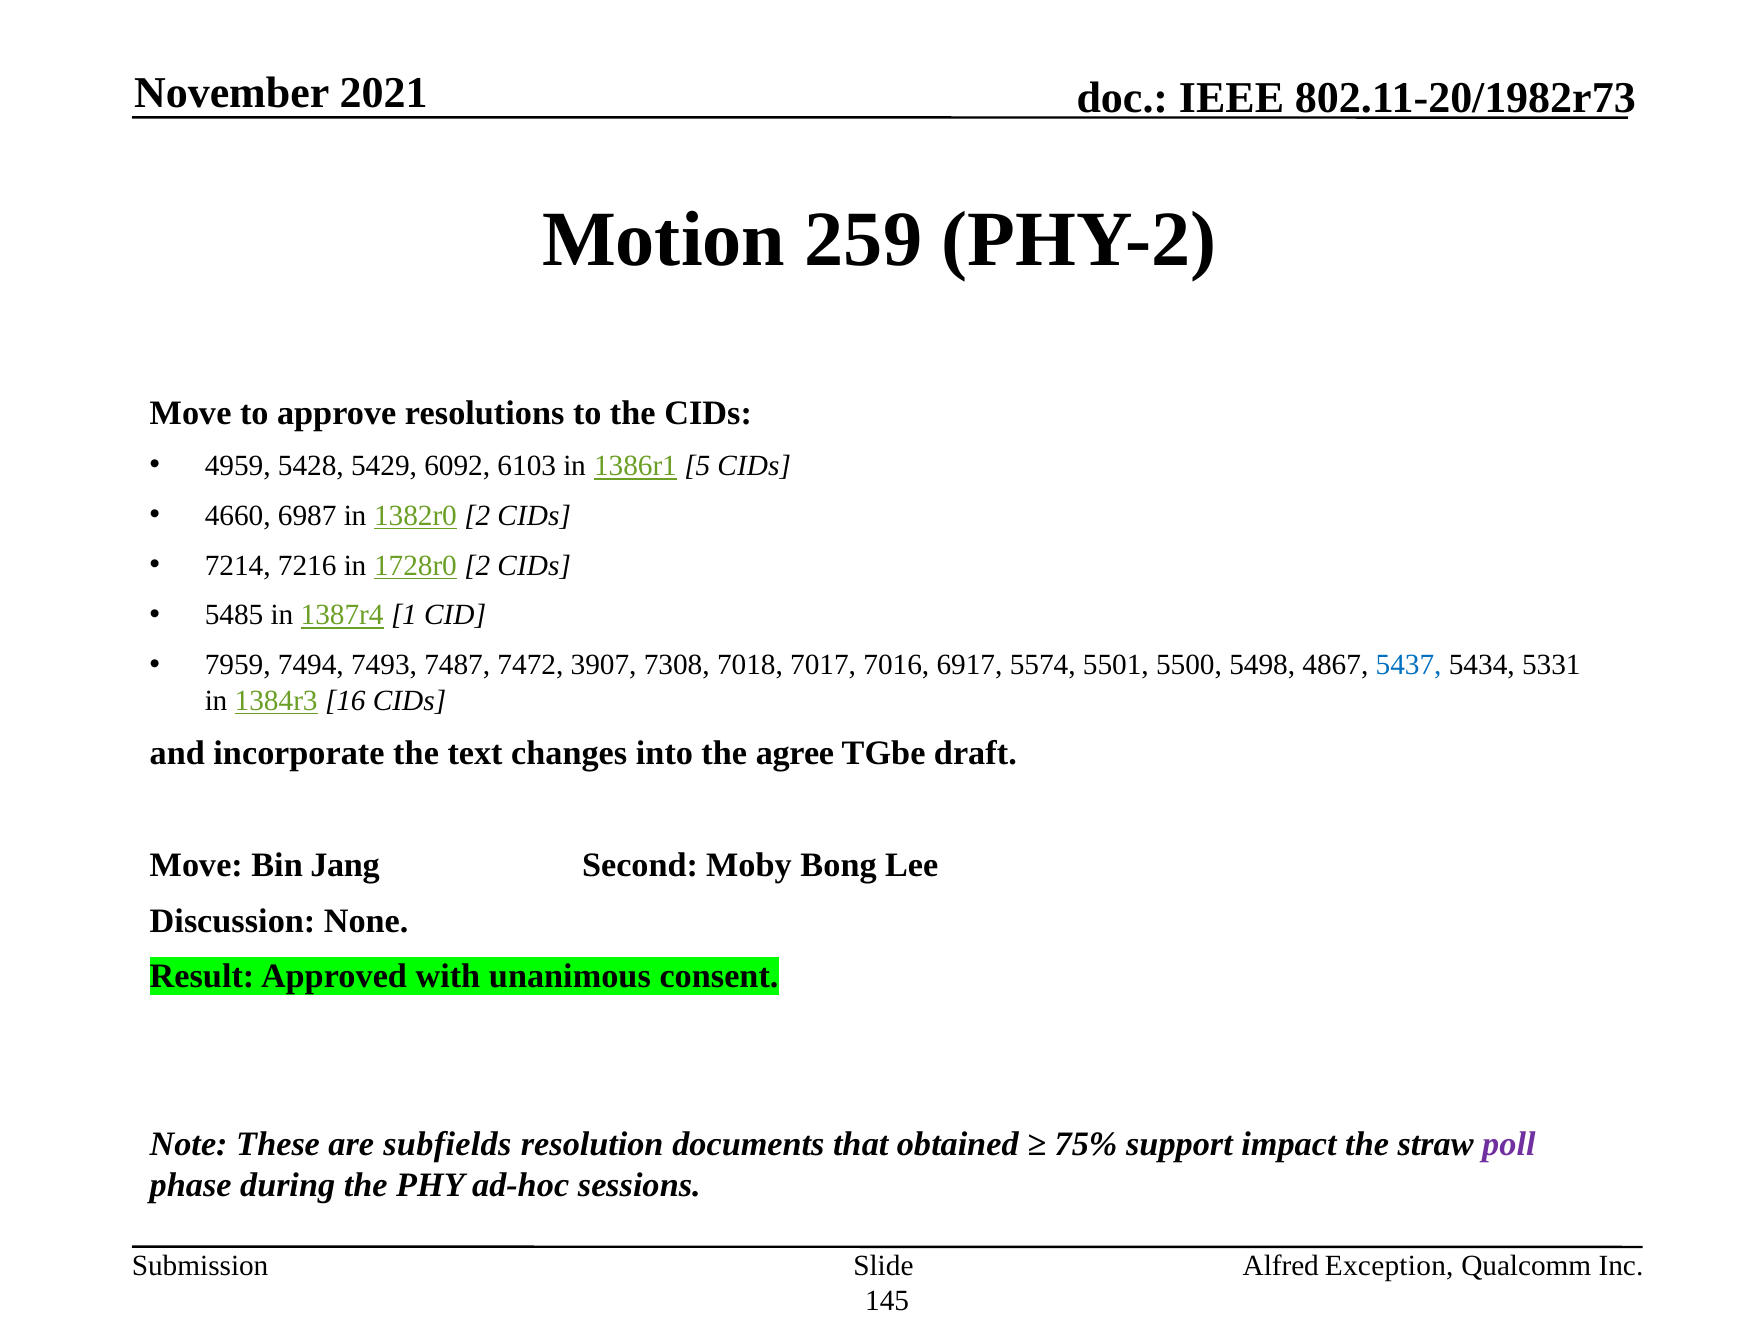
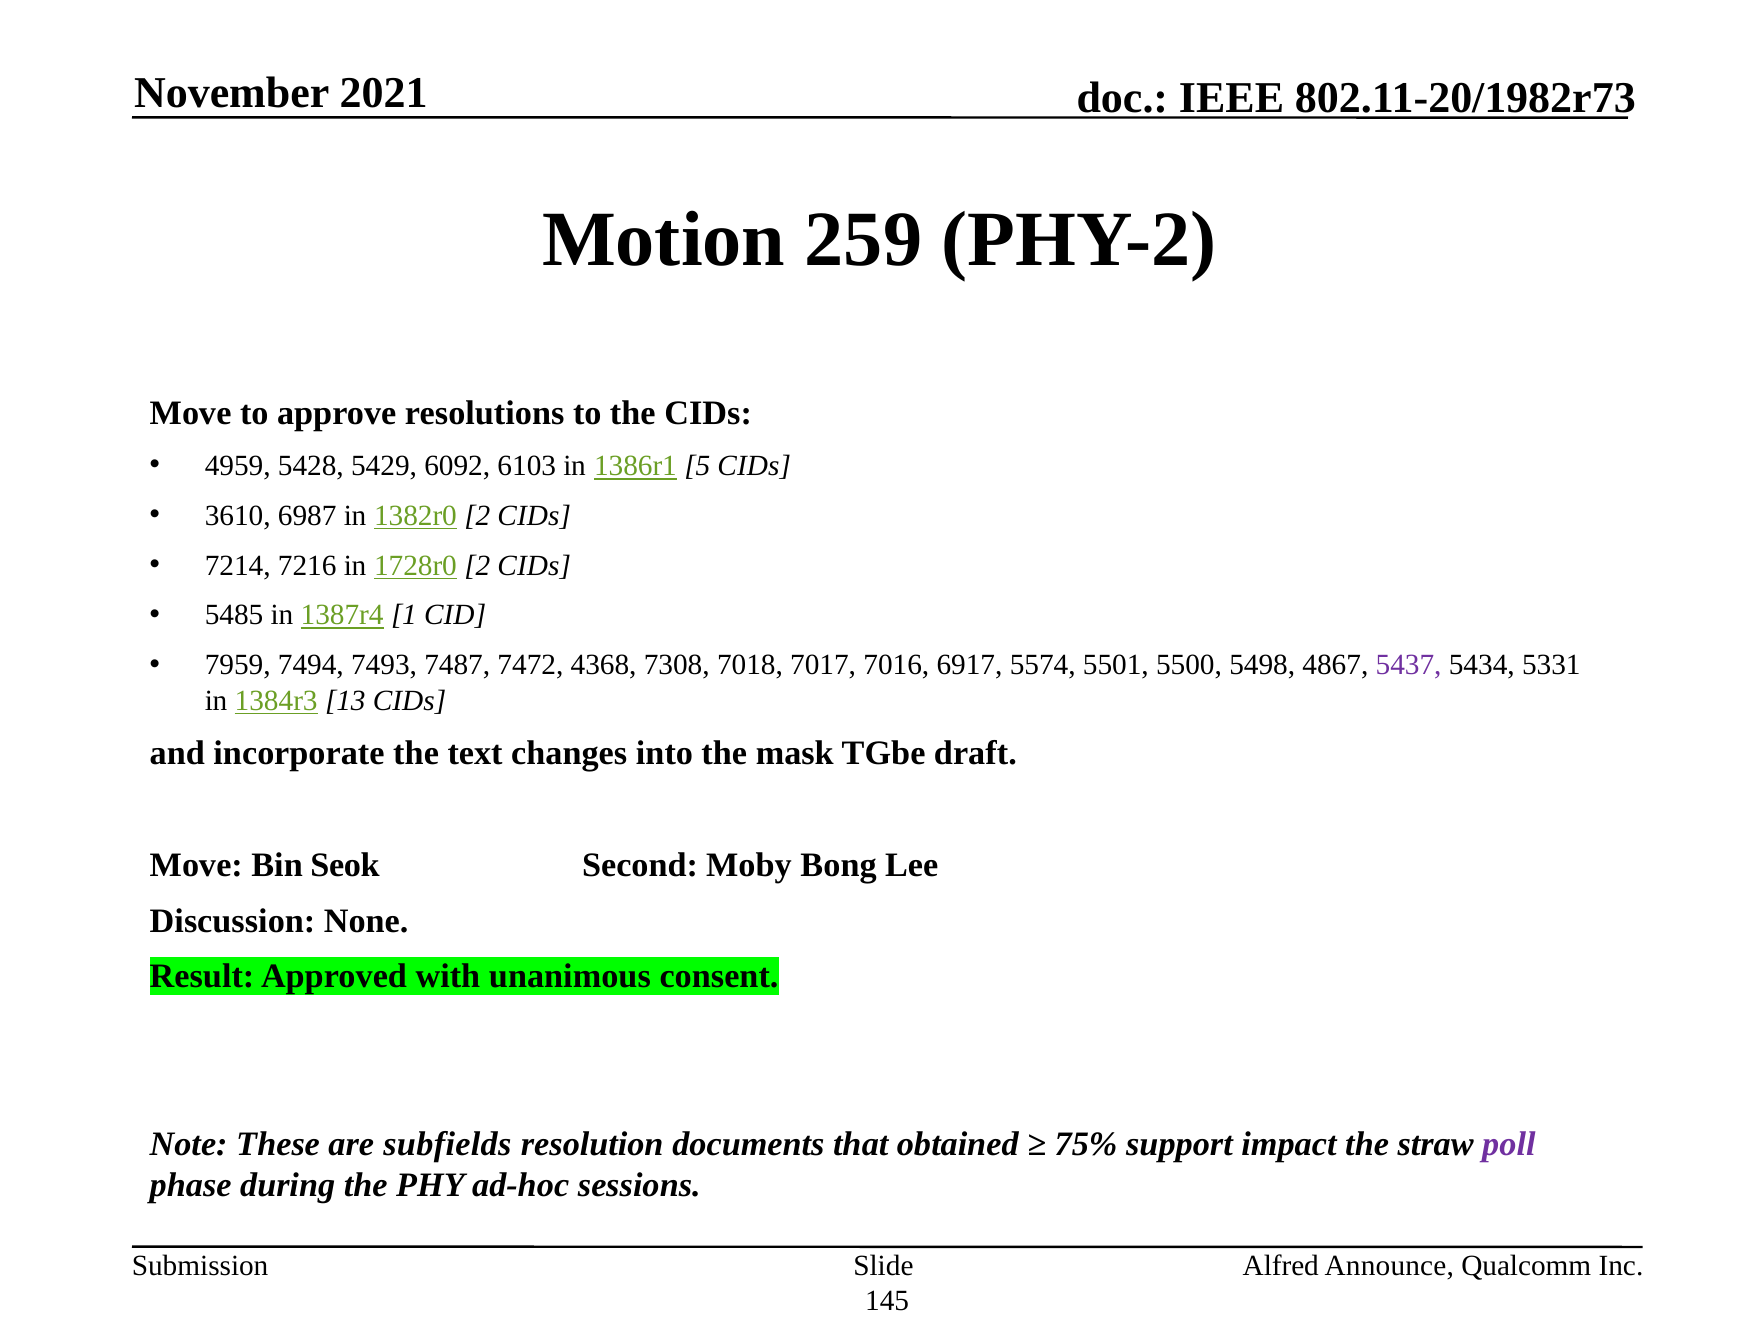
4660: 4660 -> 3610 (238, 515)
3907: 3907 -> 4368 (604, 665)
5437 colour: blue -> purple (1409, 665)
16: 16 -> 13 (345, 700)
agree: agree -> mask (795, 754)
Jang: Jang -> Seok (345, 865)
Exception: Exception -> Announce (1389, 1266)
